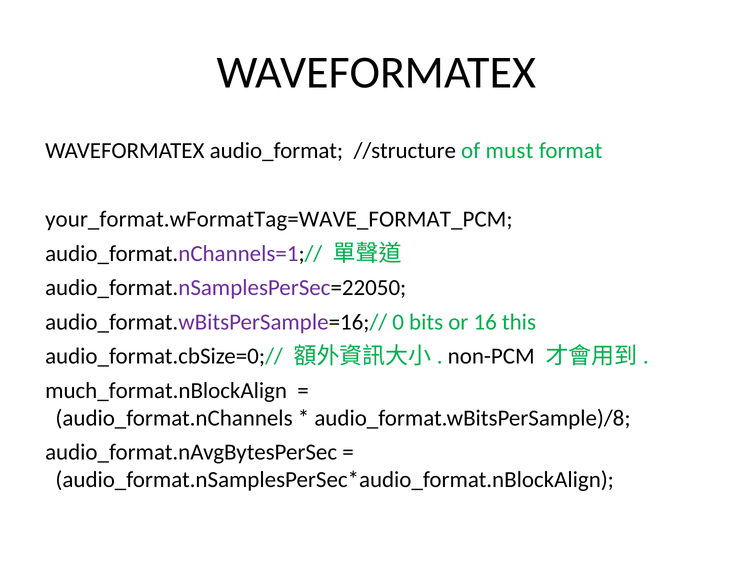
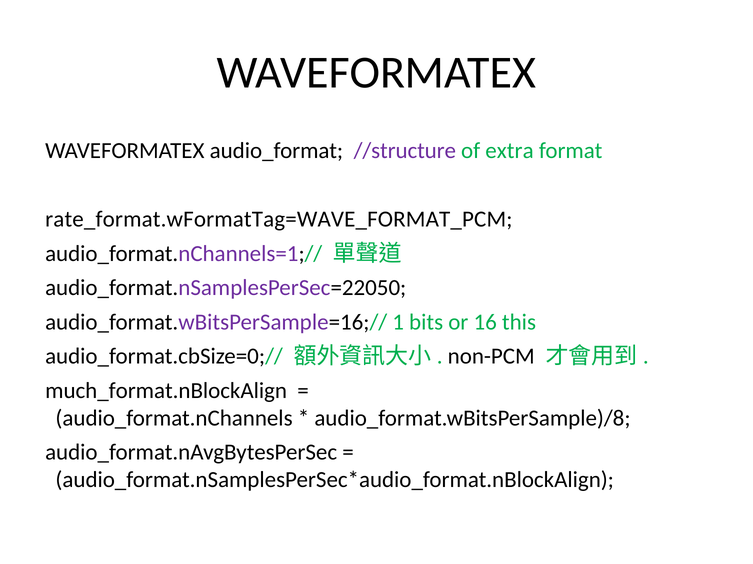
//structure colour: black -> purple (405, 151)
must: must -> extra (510, 151)
your_format.wFormatTag=WAVE_FORMAT_PCM: your_format.wFormatTag=WAVE_FORMAT_PCM -> rate_format.wFormatTag=WAVE_FORMAT_PCM (279, 220)
0: 0 -> 1 (398, 322)
